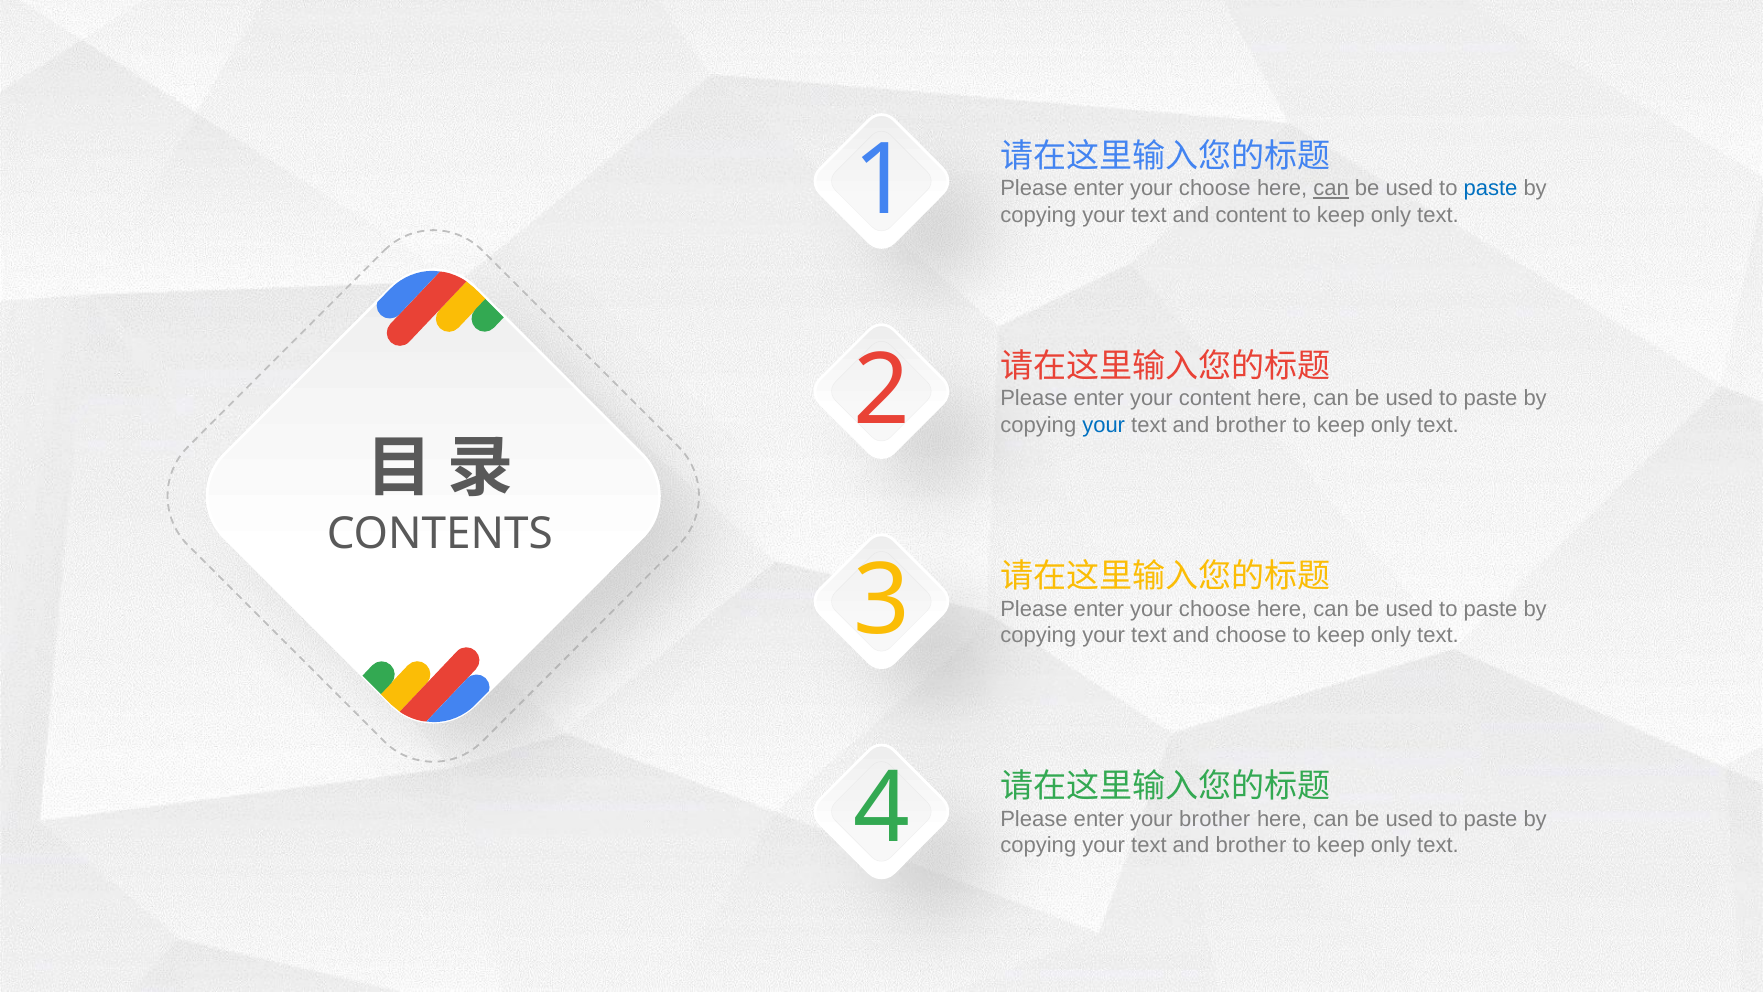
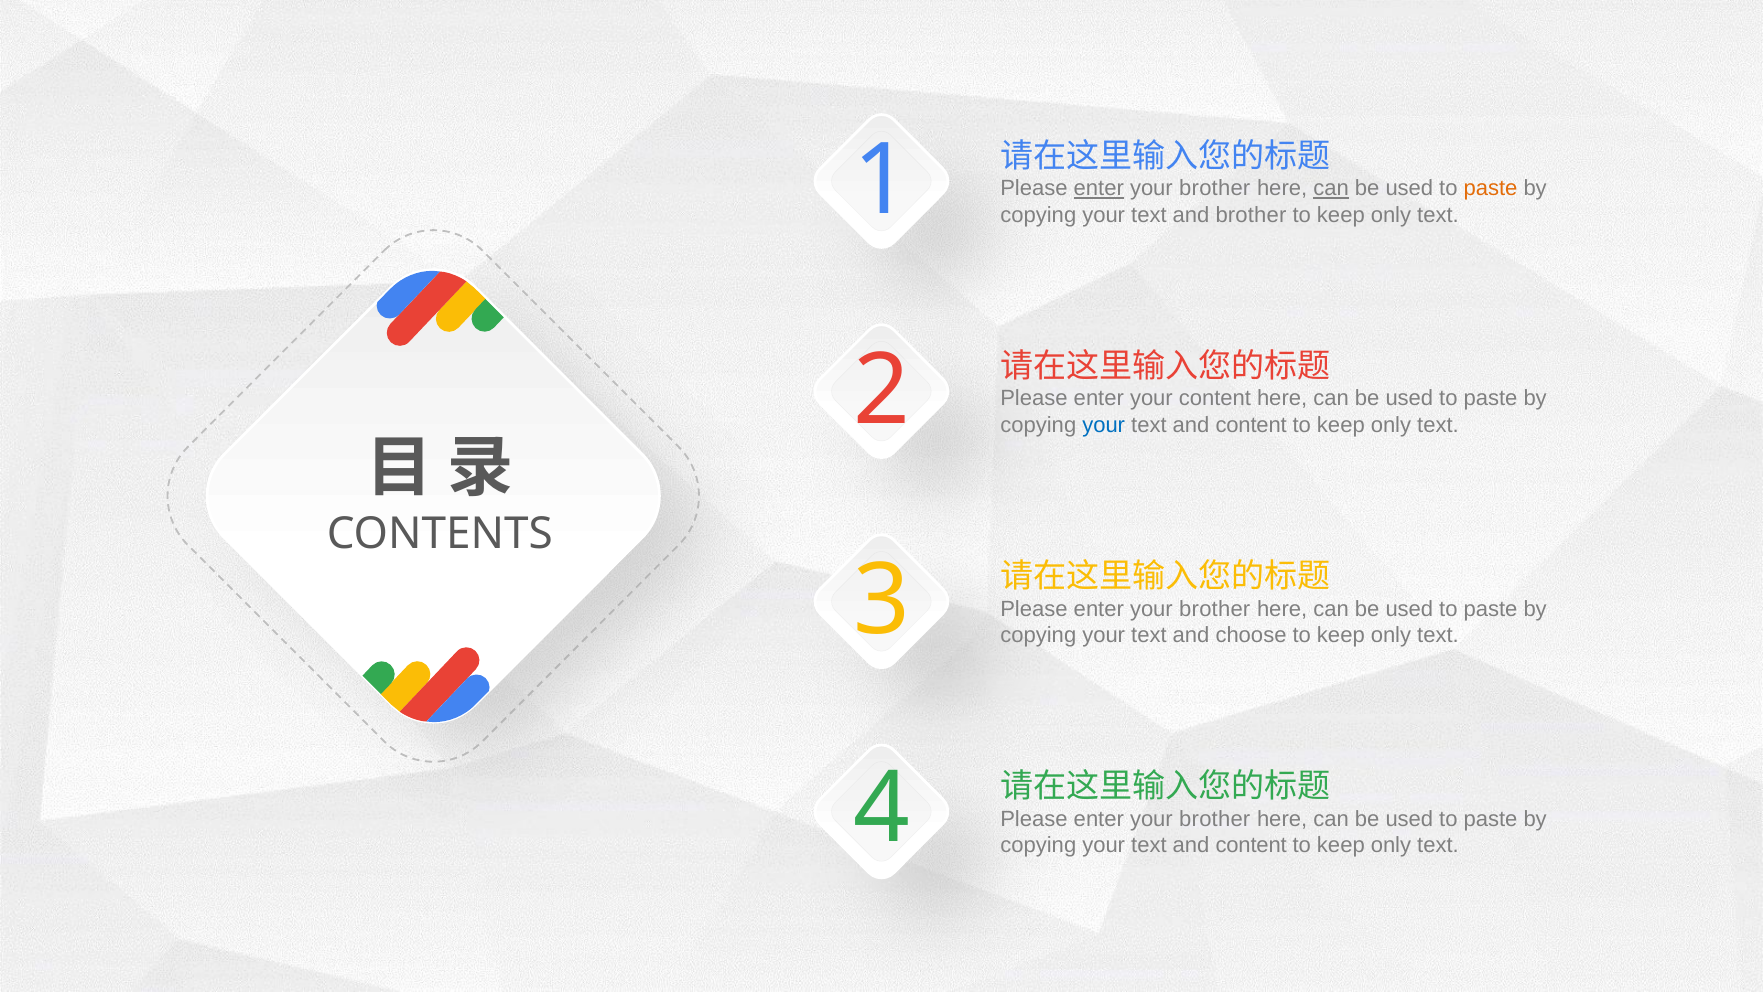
enter underline: none -> present (1099, 189)
choose: choose -> brother (1215, 189)
paste colour: blue -> orange (1491, 189)
and content: content -> brother (1251, 215)
brother: brother -> content (1251, 425)
choose: choose -> brother (1215, 609)
brother: brother -> content (1251, 845)
